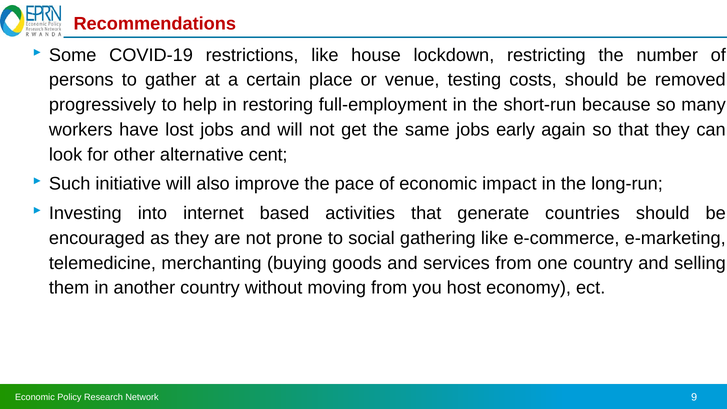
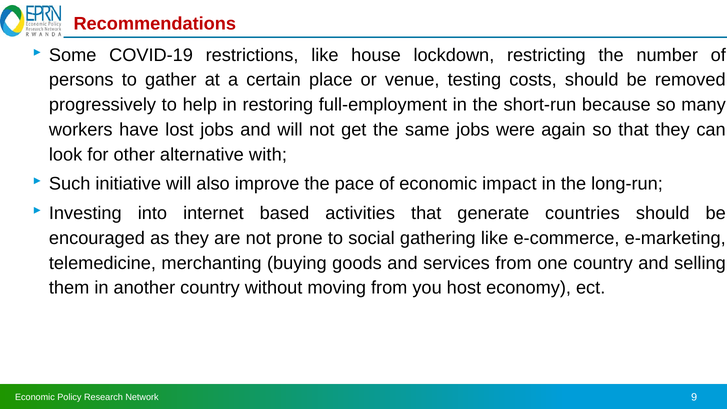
early: early -> were (516, 130)
cent: cent -> with (268, 155)
